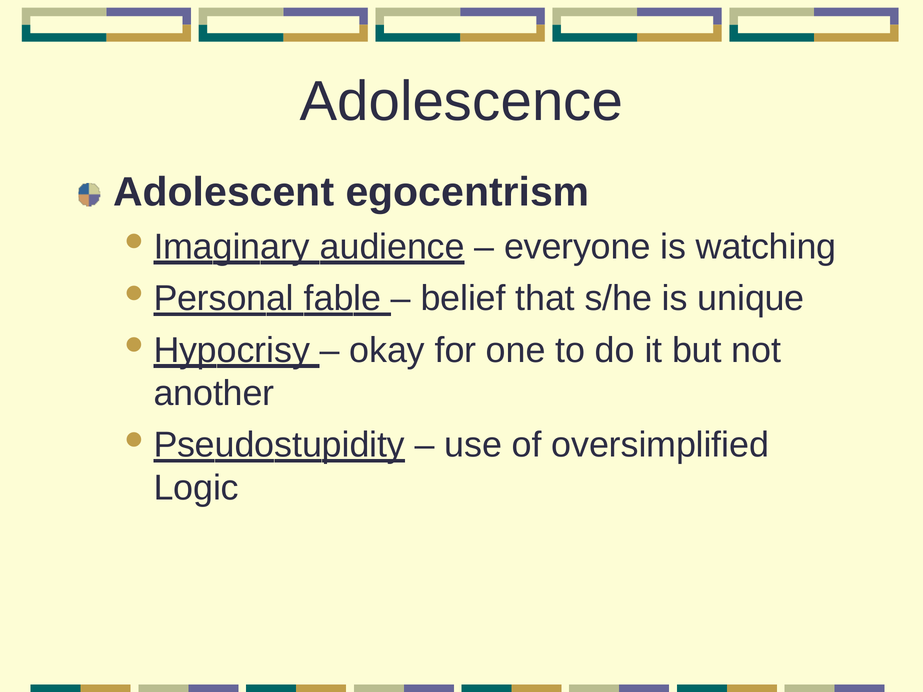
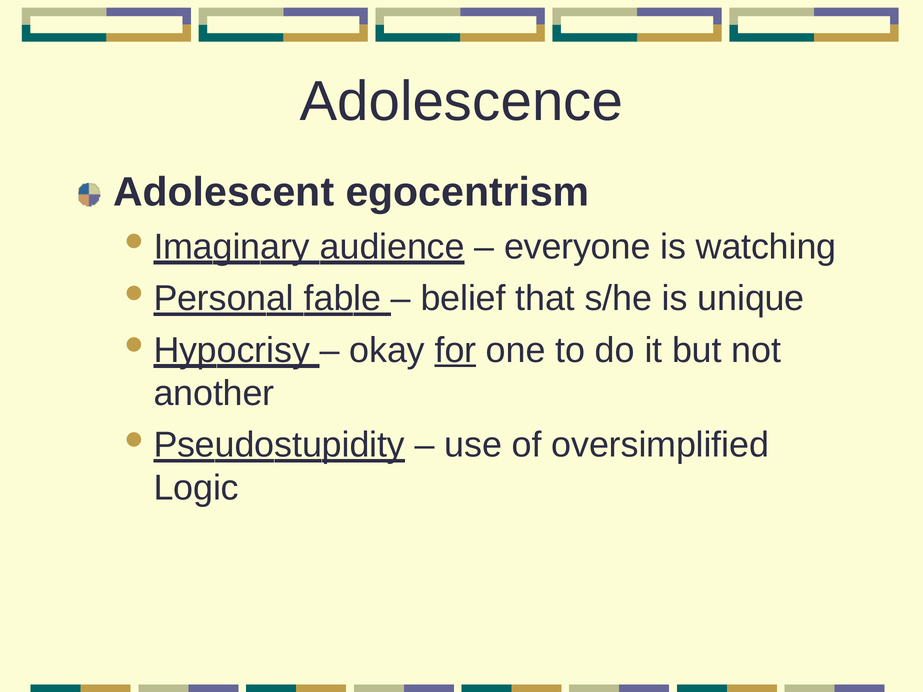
for underline: none -> present (456, 350)
